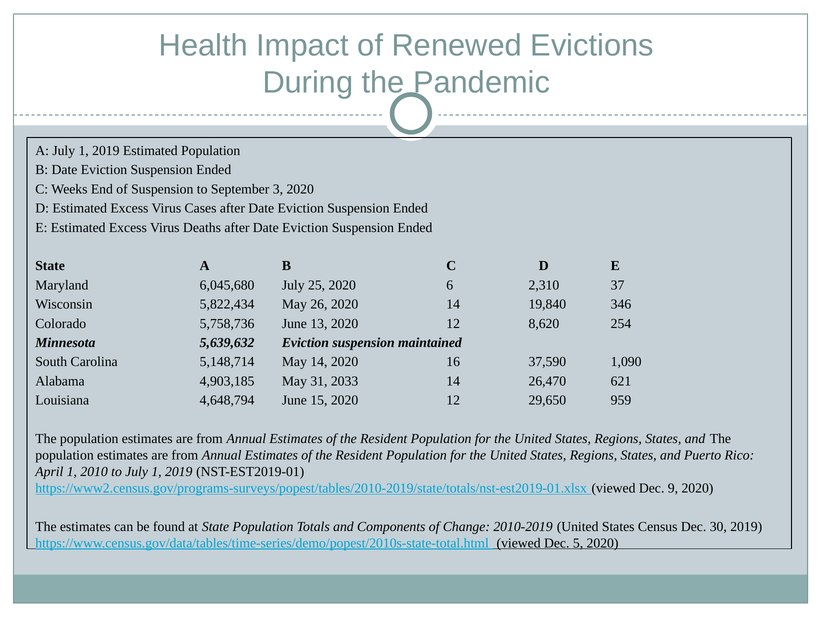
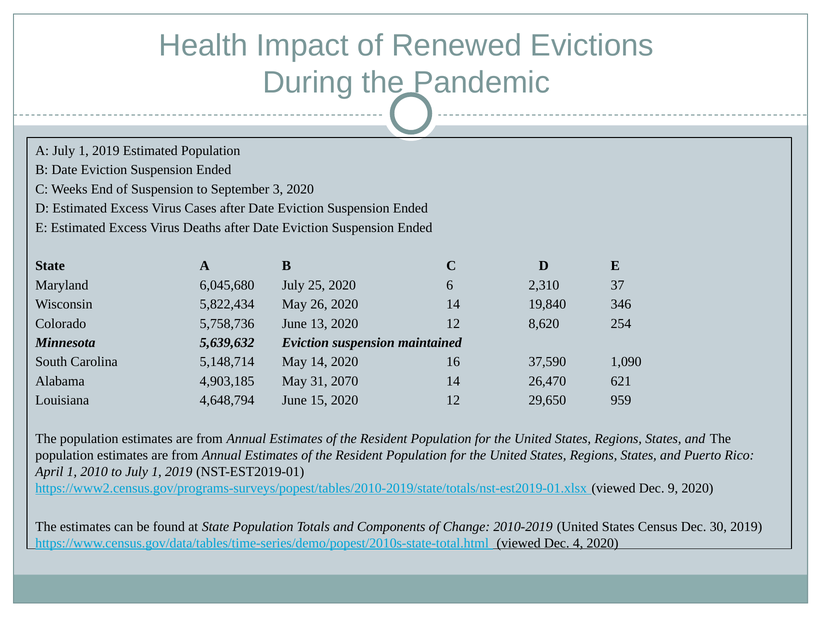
2033: 2033 -> 2070 (345, 381)
5: 5 -> 4 (578, 543)
